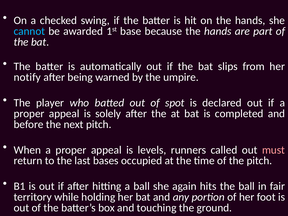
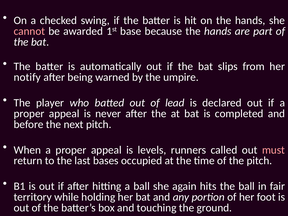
cannot colour: light blue -> pink (29, 31)
spot: spot -> lead (175, 103)
solely: solely -> never (108, 114)
